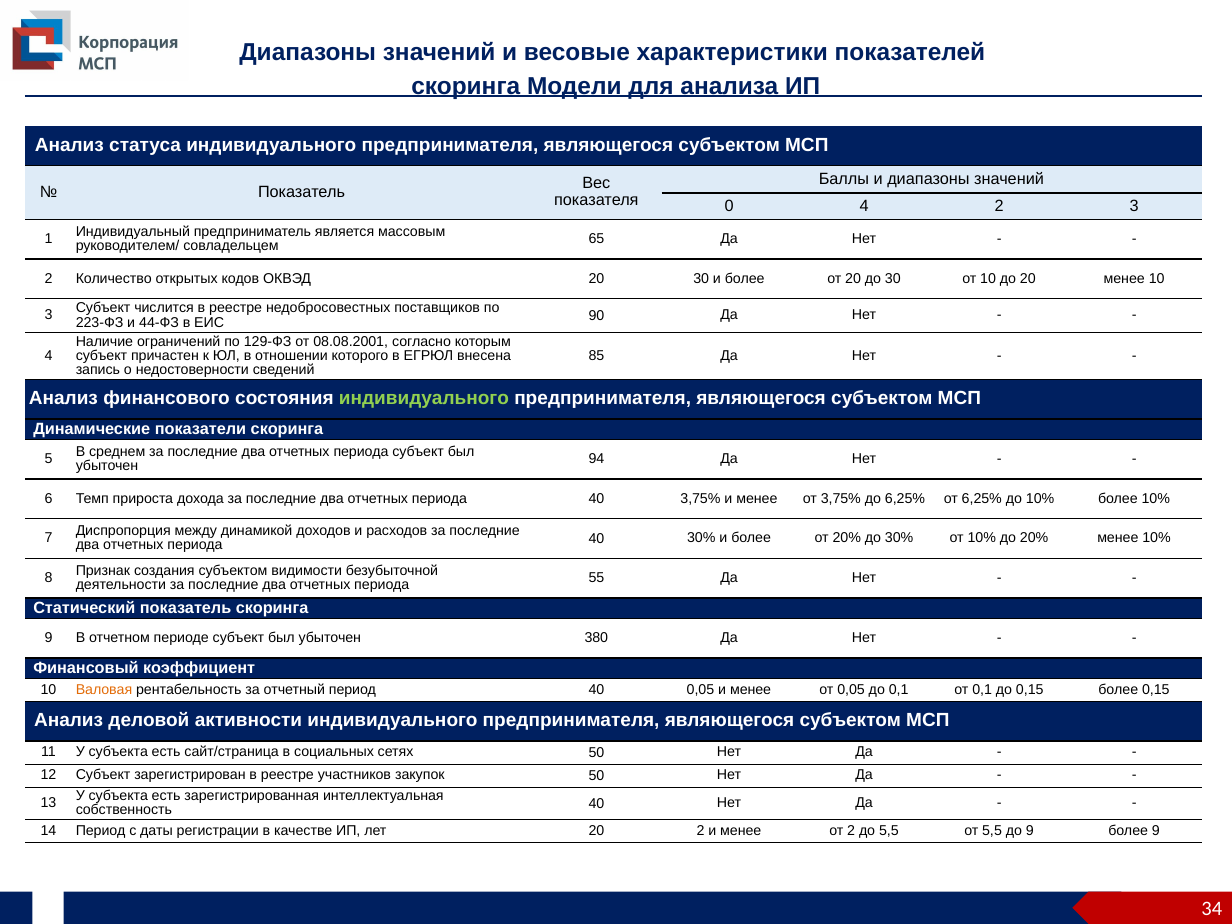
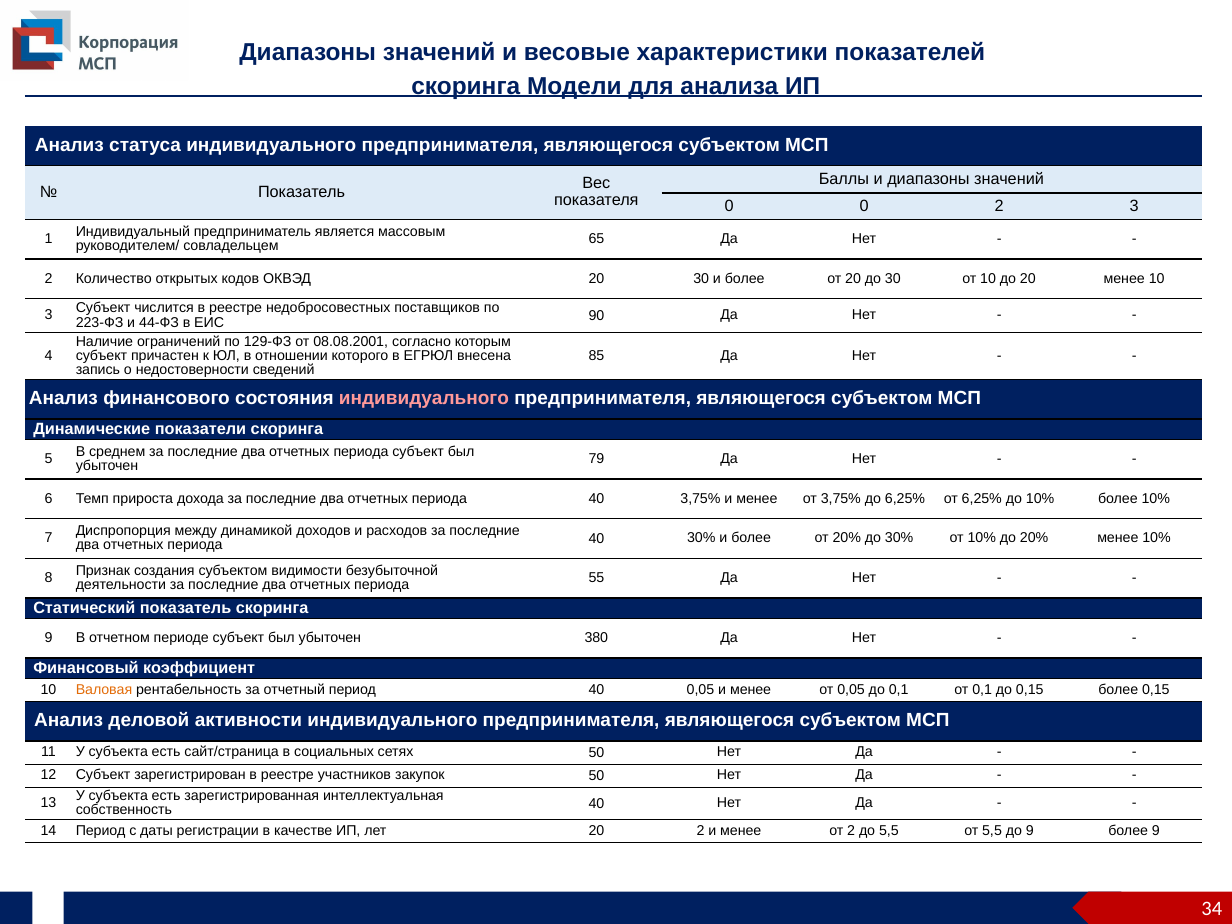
0 4: 4 -> 0 (864, 206)
индивидуального colour: light green -> pink (424, 399)
94: 94 -> 79 (596, 459)
